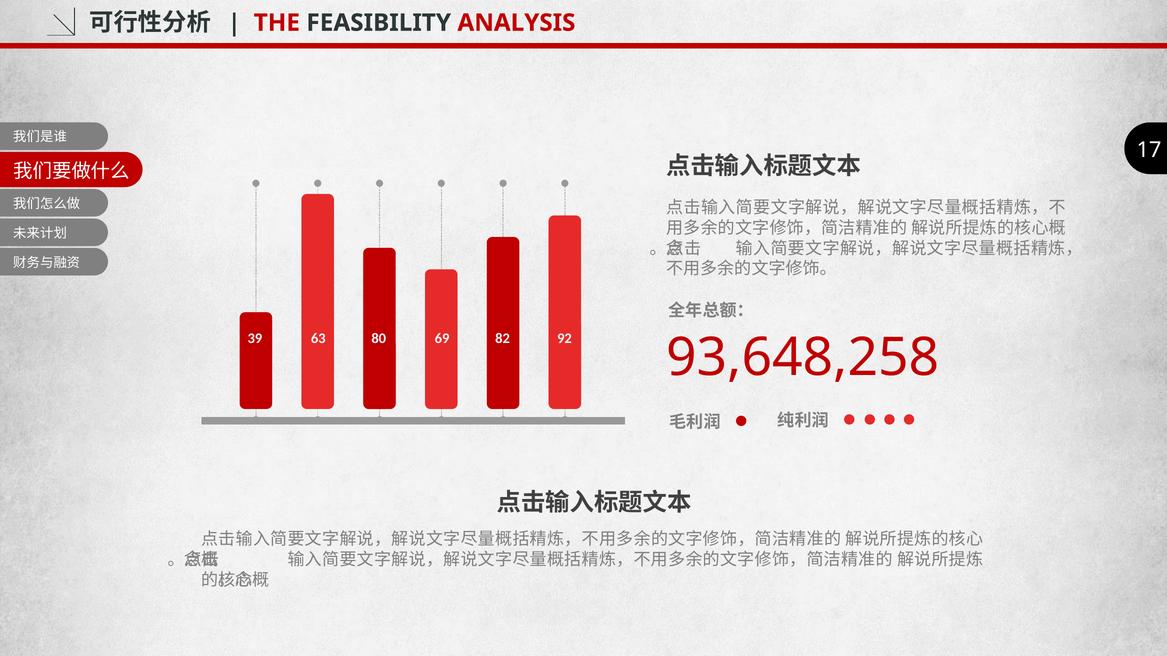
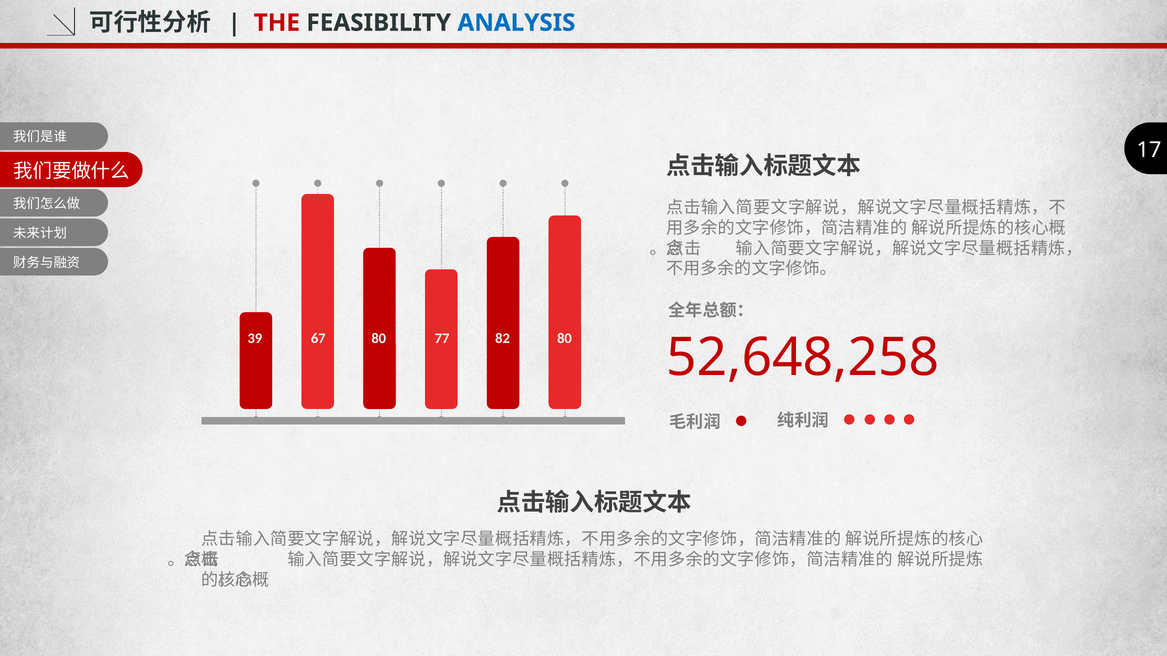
ANALYSIS colour: red -> blue (516, 23)
63: 63 -> 67 (318, 338)
69: 69 -> 77 (442, 338)
82 92: 92 -> 80 (564, 338)
93,648,258: 93,648,258 -> 52,648,258 (803, 358)
